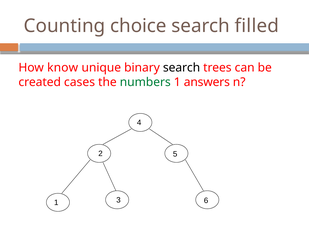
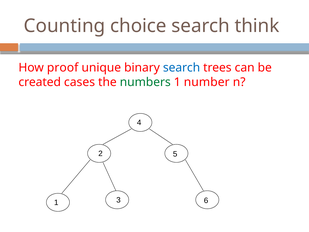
filled: filled -> think (257, 26)
know: know -> proof (63, 68)
search colour: black -> blue (182, 68)
answers: answers -> number (207, 82)
